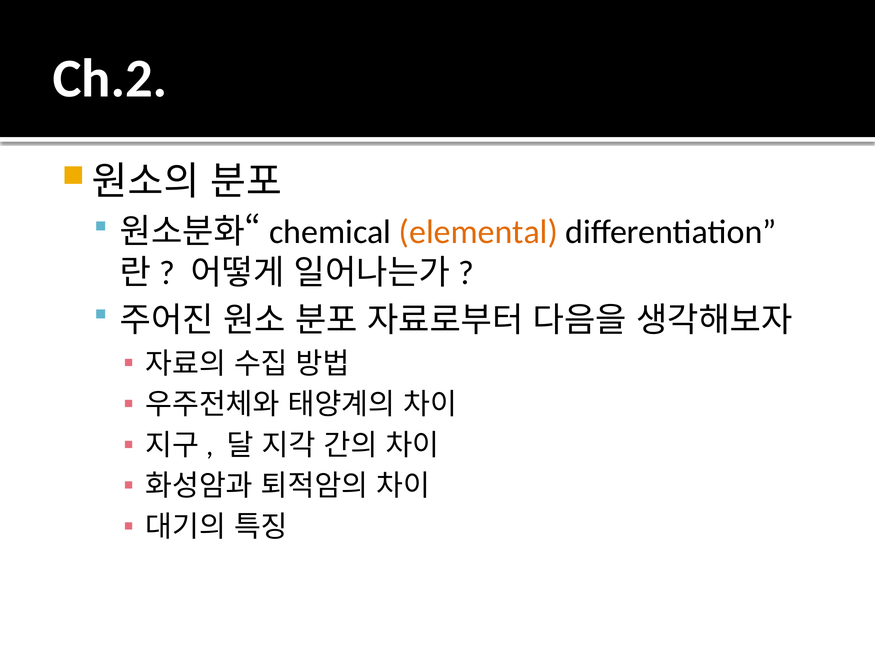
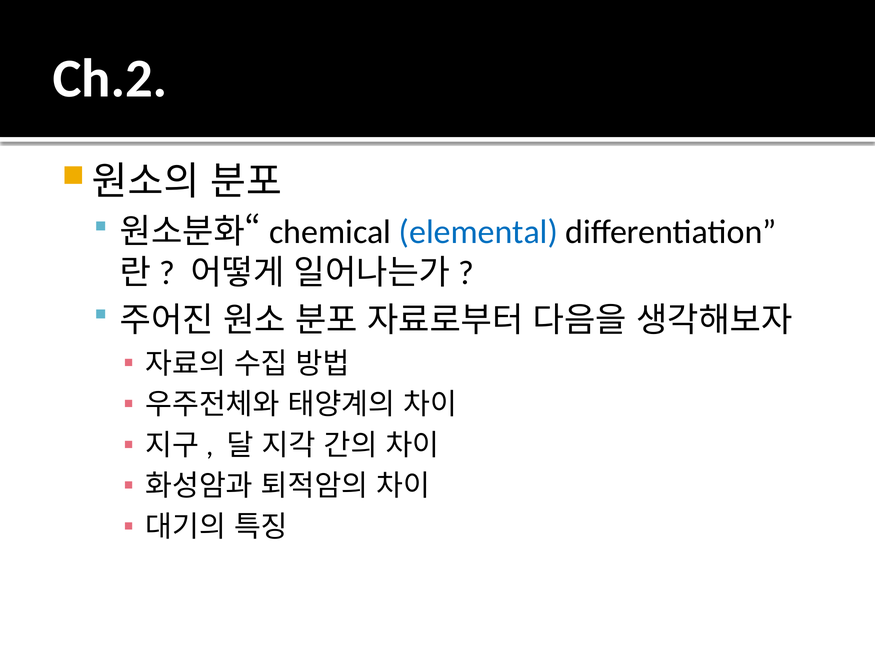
elemental colour: orange -> blue (478, 232)
